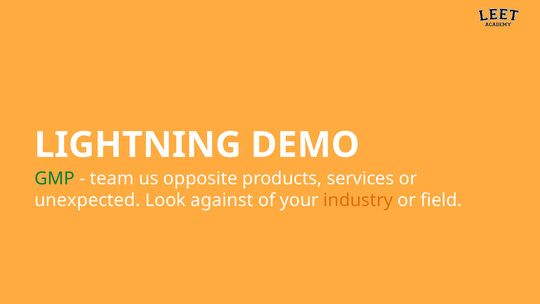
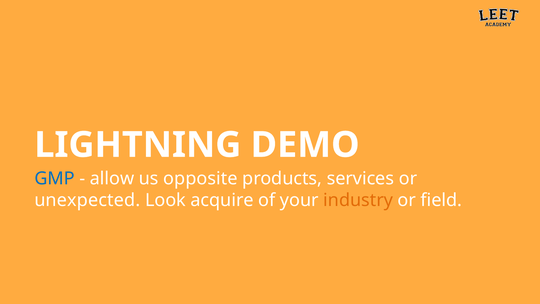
GMP colour: green -> blue (55, 179)
team: team -> allow (112, 179)
against: against -> acquire (222, 200)
